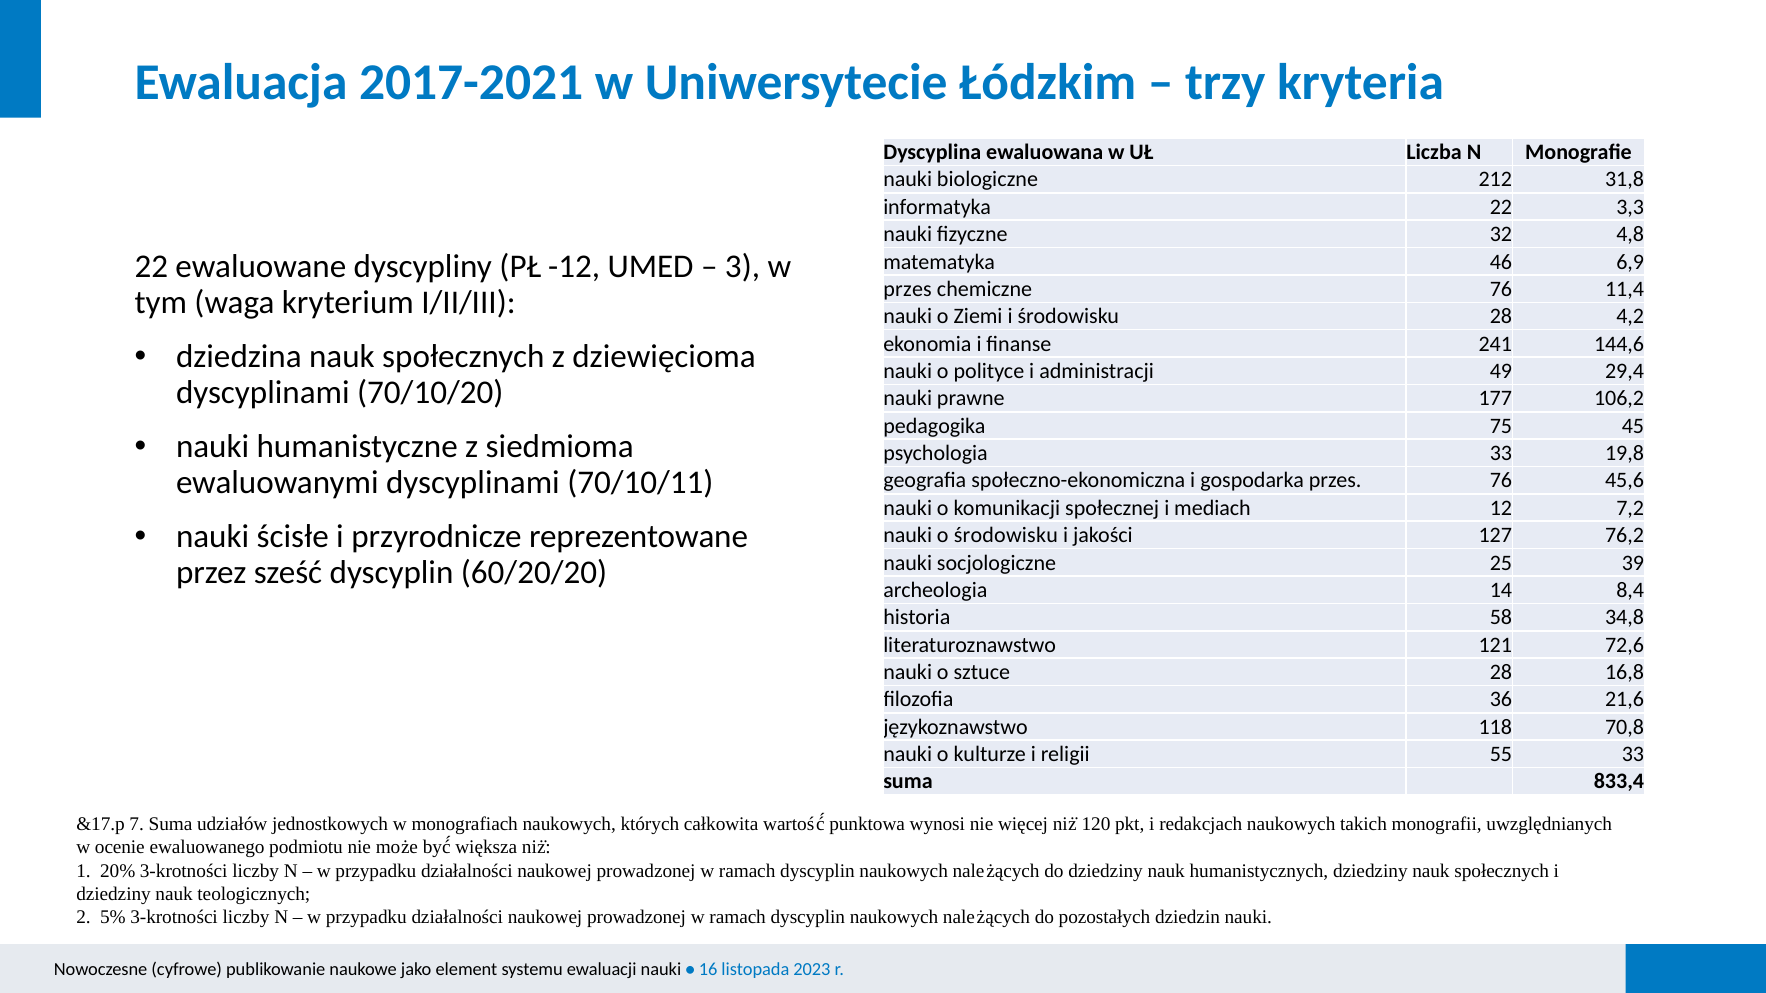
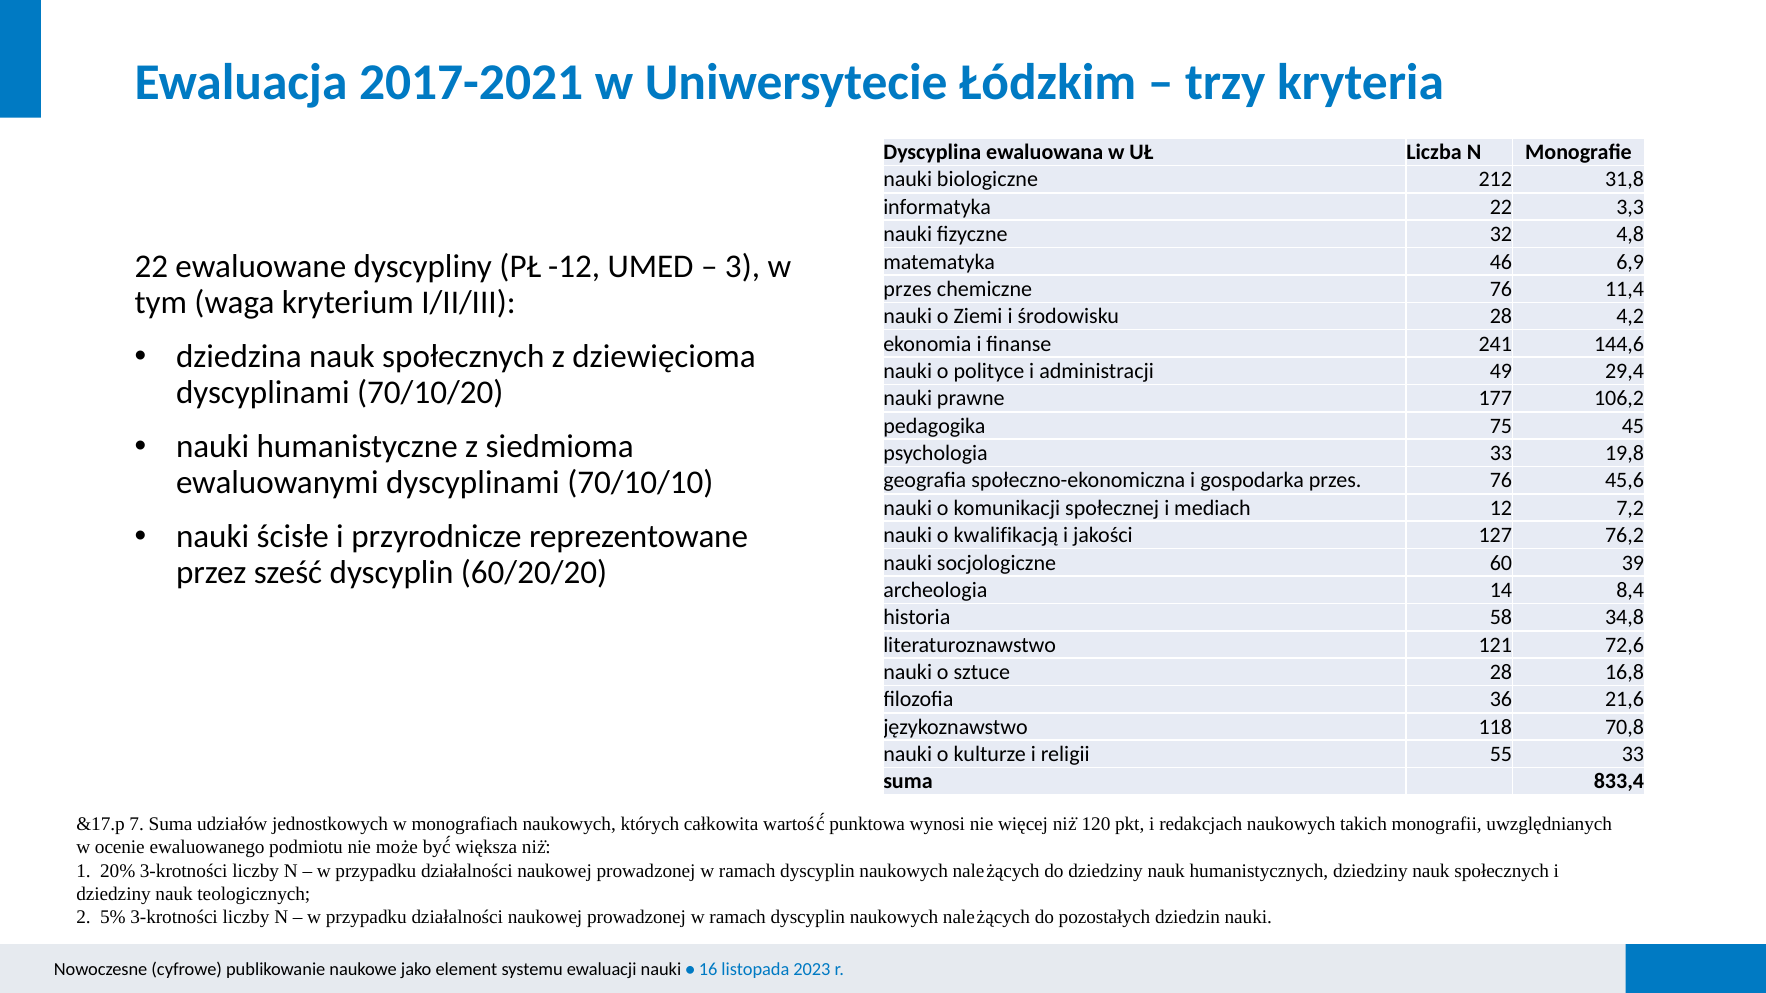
70/10/11: 70/10/11 -> 70/10/10 (640, 483)
o środowisku: środowisku -> kwalifikacją (1006, 536)
25: 25 -> 60 (1501, 563)
